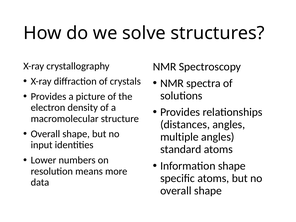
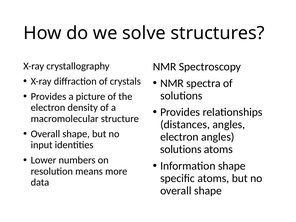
multiple: multiple -> electron (179, 137)
standard: standard -> solutions (181, 149)
